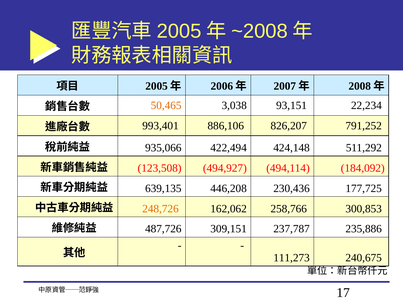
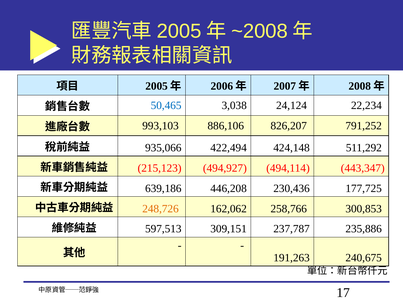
50,465 colour: orange -> blue (166, 105)
93,151: 93,151 -> 24,124 (291, 105)
993,401: 993,401 -> 993,103 (160, 126)
123,508: 123,508 -> 215,123 (160, 168)
184,092: 184,092 -> 443,347 (363, 168)
639,135: 639,135 -> 639,186 (163, 189)
487,726: 487,726 -> 597,513 (163, 229)
111,273: 111,273 -> 191,263 (292, 258)
